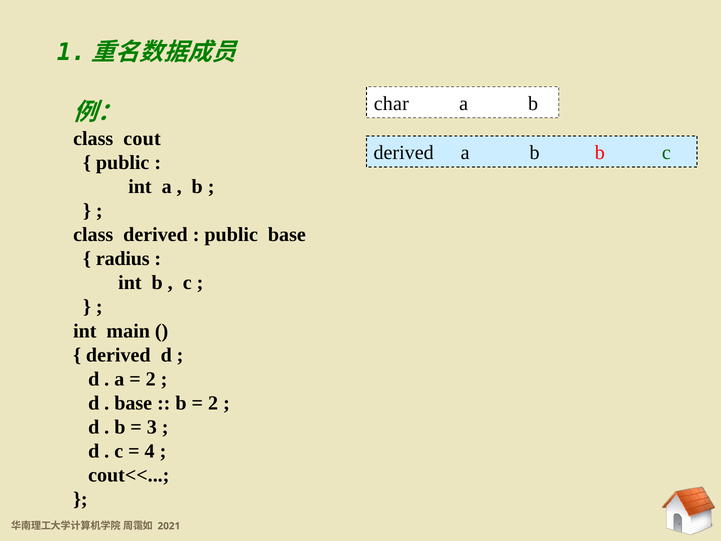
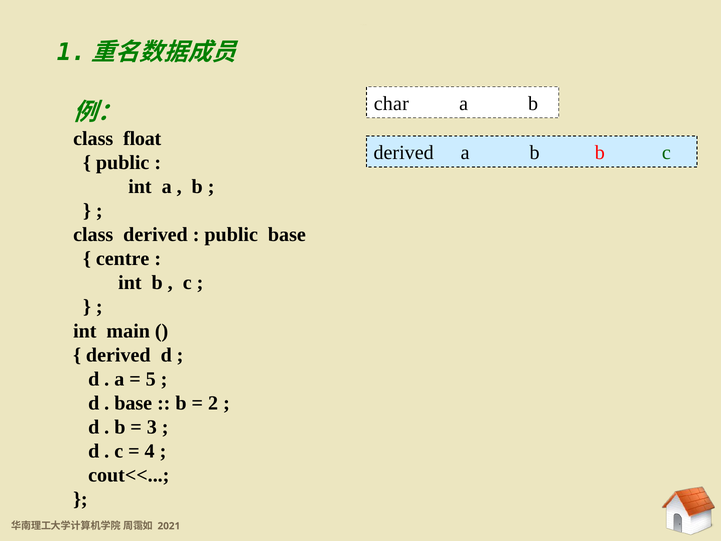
cout: cout -> float (142, 138)
radius: radius -> centre (123, 259)
2: 2 -> 5 (151, 379)
